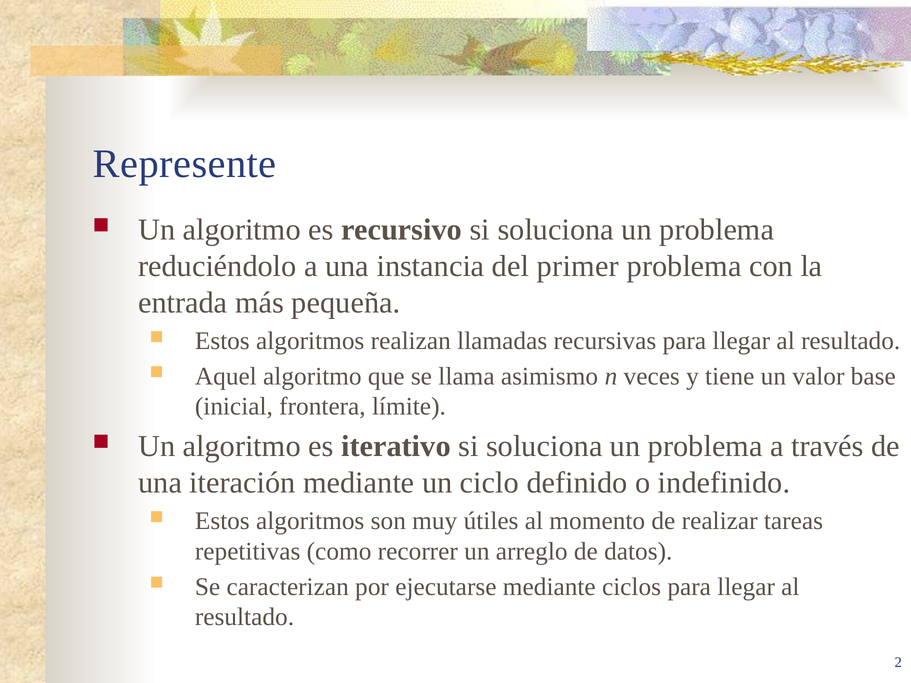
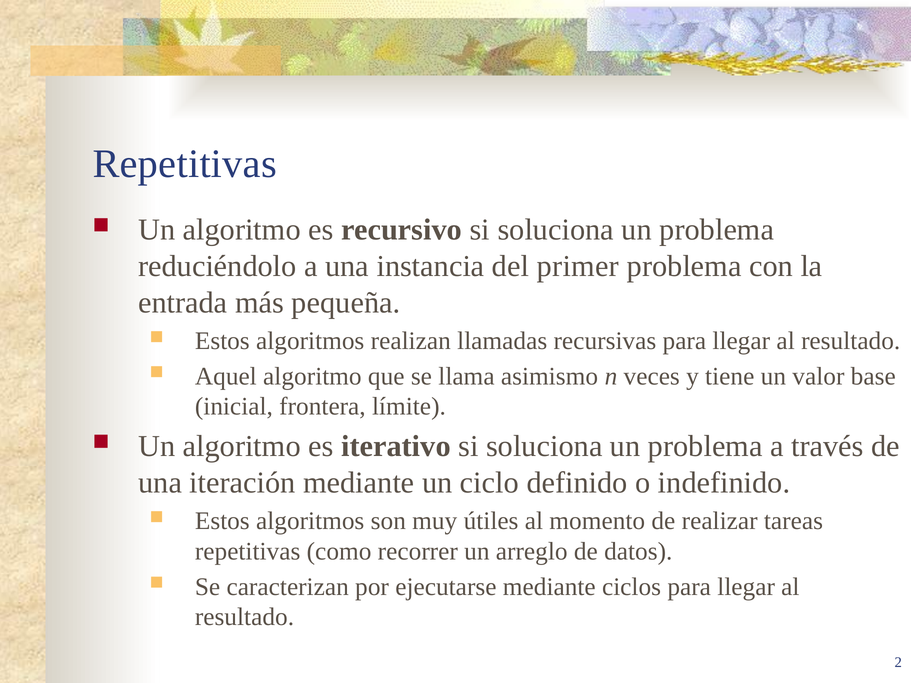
Represente: Represente -> Repetitivas (185, 164)
